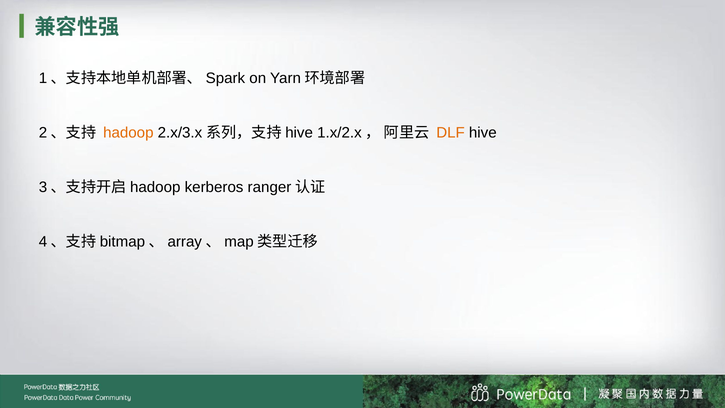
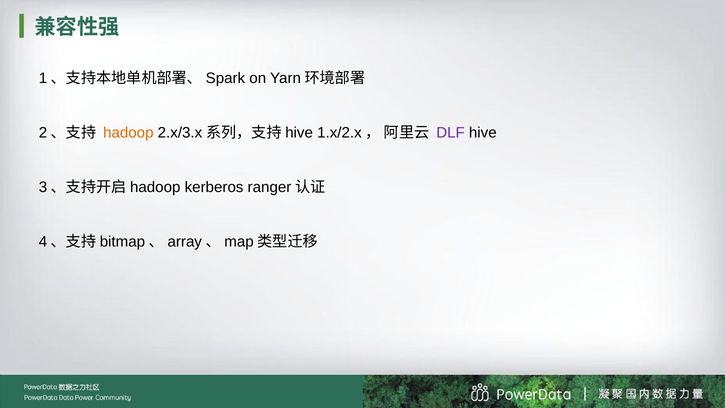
DLF colour: orange -> purple (451, 133)
